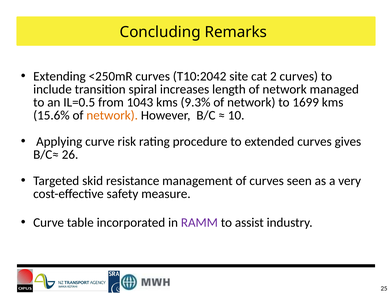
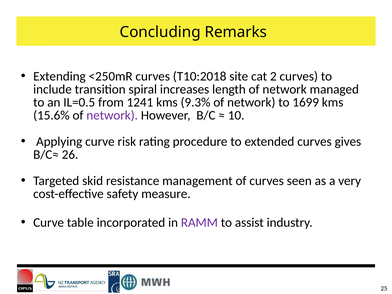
T10:2042: T10:2042 -> T10:2018 (200, 76)
1043: 1043 -> 1241 (140, 102)
network colour: orange -> purple (112, 115)
